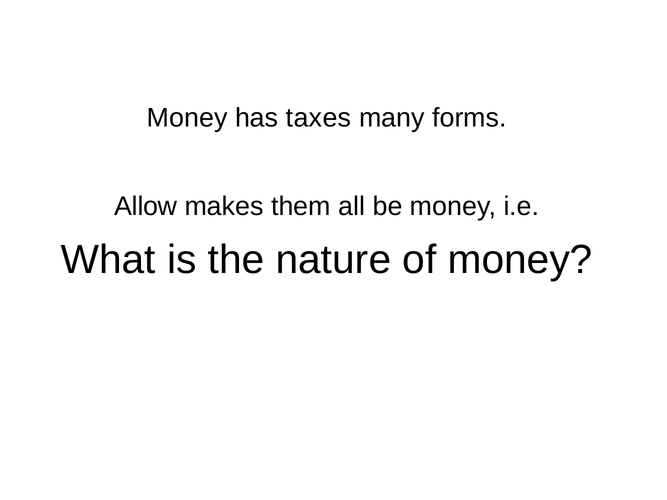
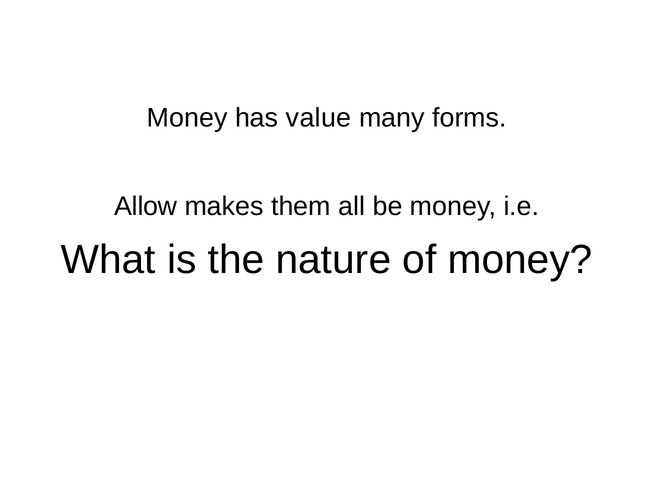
taxes: taxes -> value (319, 118)
